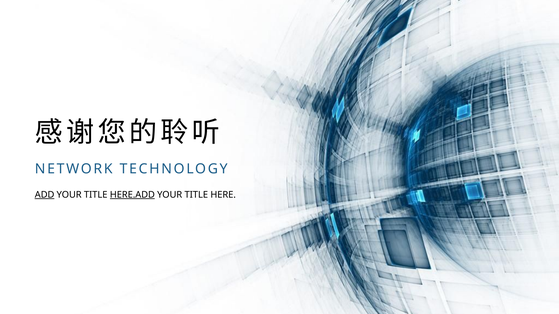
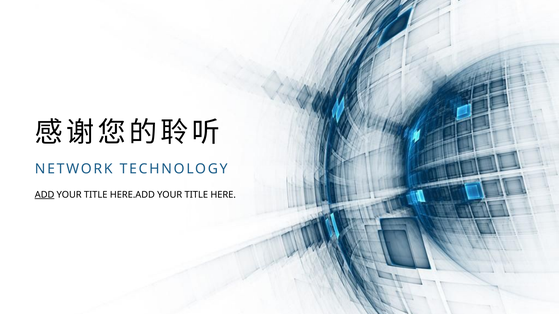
HERE.ADD underline: present -> none (132, 195)
